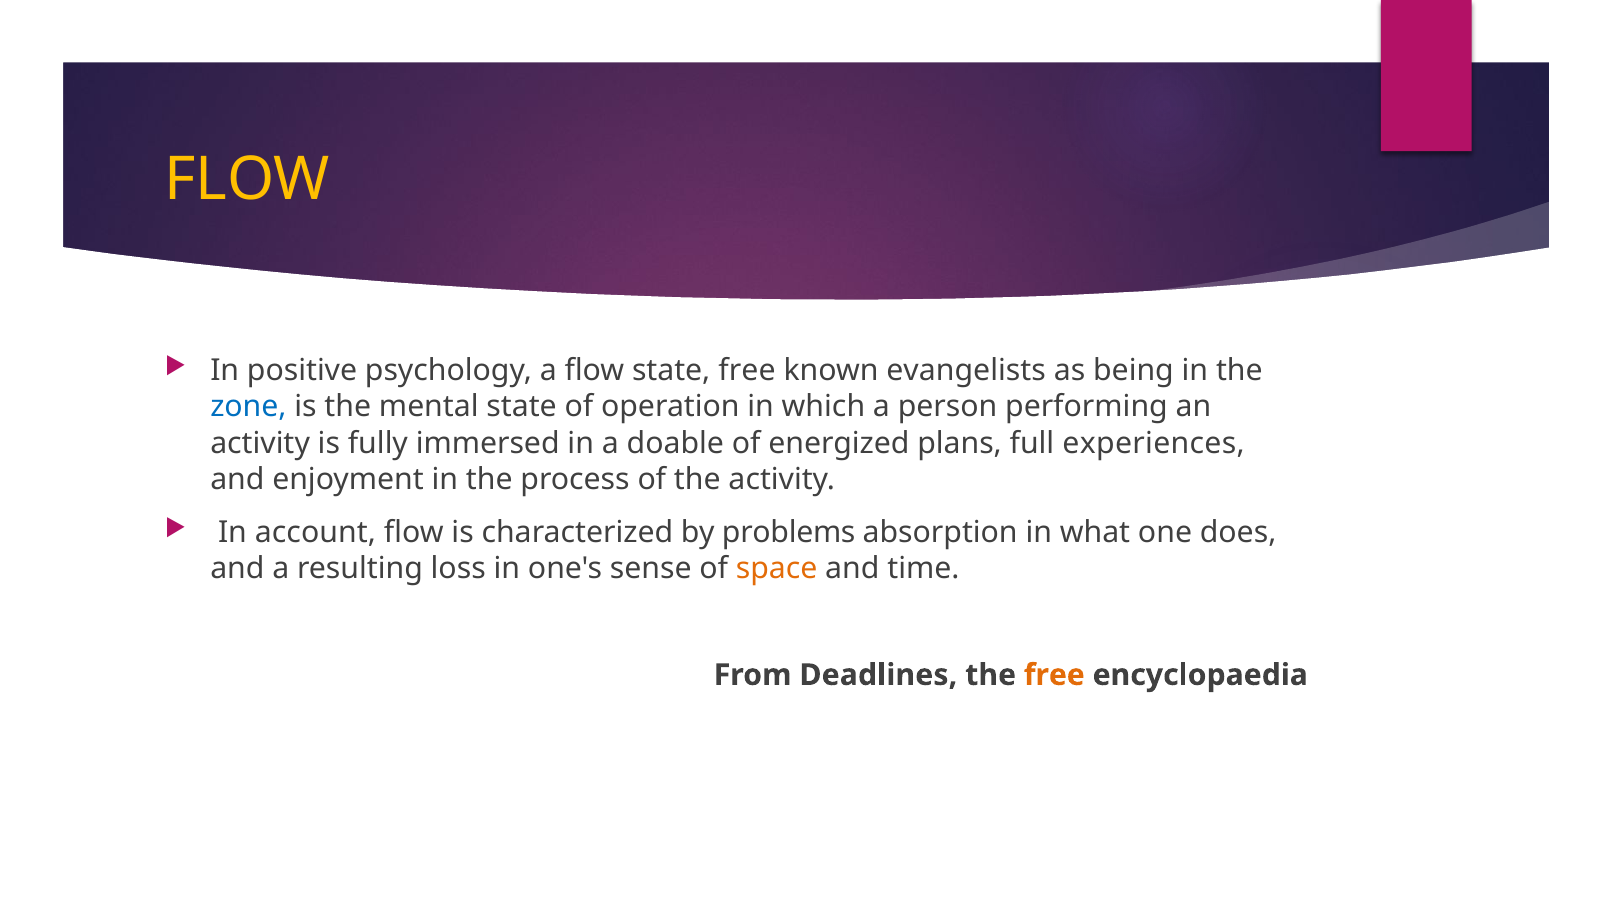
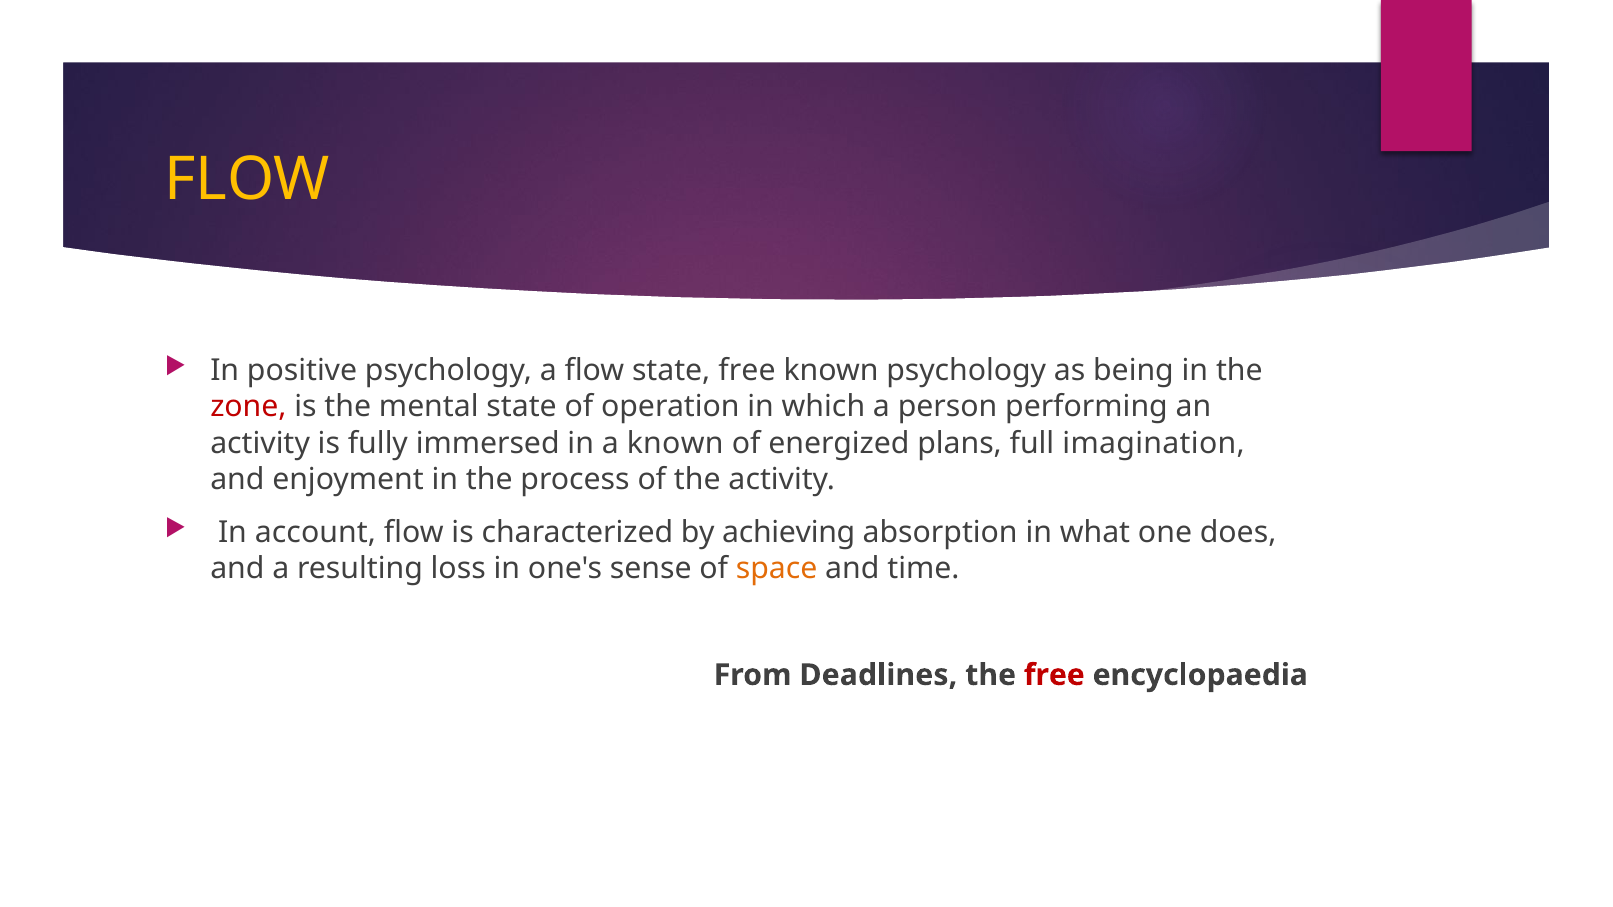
known evangelists: evangelists -> psychology (966, 371)
zone colour: blue -> red (248, 407)
a doable: doable -> known (675, 443)
experiences: experiences -> imagination (1154, 443)
problems: problems -> achieving (789, 533)
free colour: orange -> red (1054, 675)
